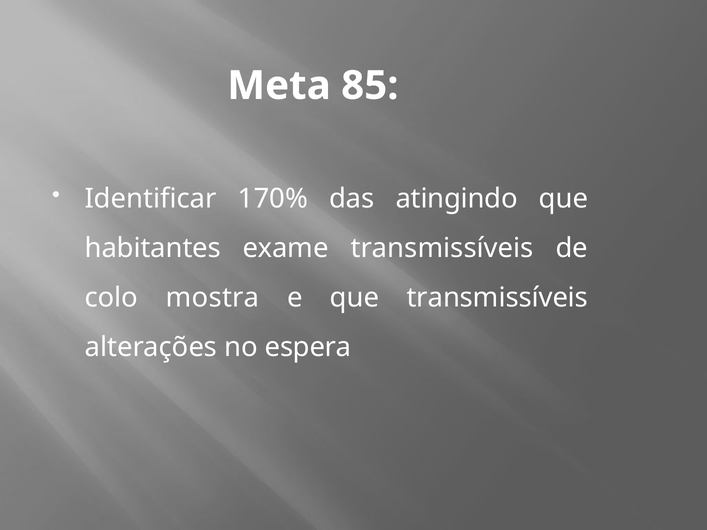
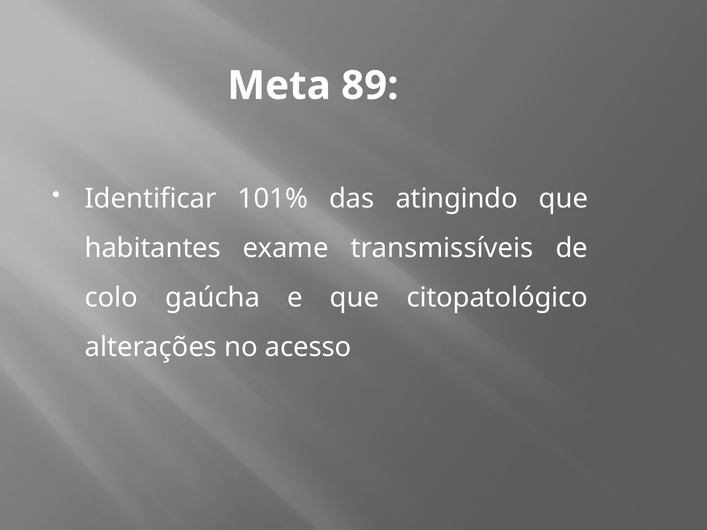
85: 85 -> 89 (370, 86)
170%: 170% -> 101% (273, 199)
mostra: mostra -> gaúcha (213, 298)
que transmissíveis: transmissíveis -> citopatológico (497, 298)
espera: espera -> acesso (308, 347)
